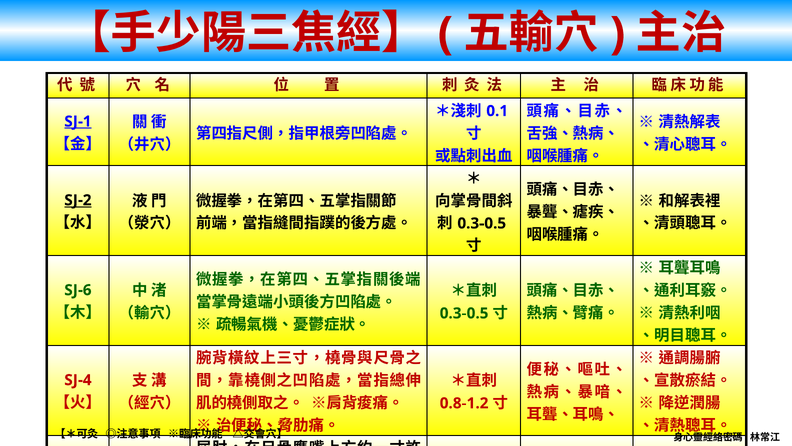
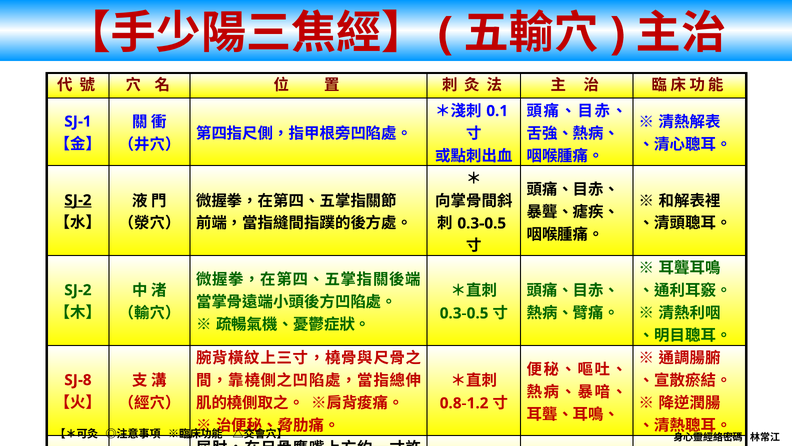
SJ-1 underline: present -> none (78, 121)
SJ-6: SJ-6 -> SJ-2 (78, 290)
SJ-4: SJ-4 -> SJ-8 (78, 380)
